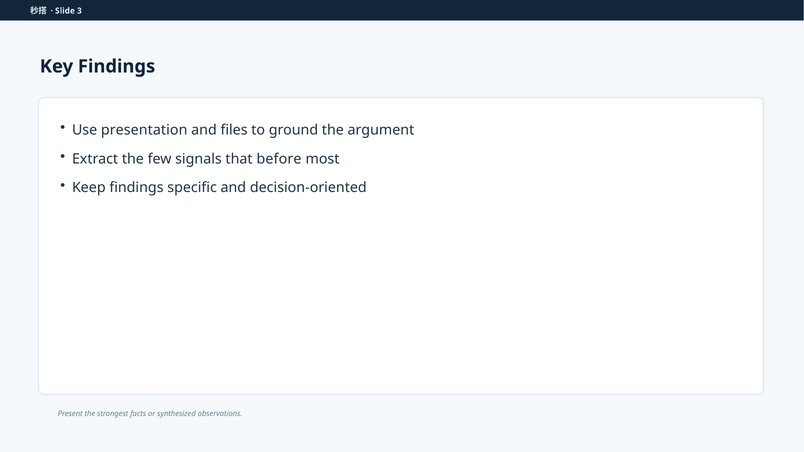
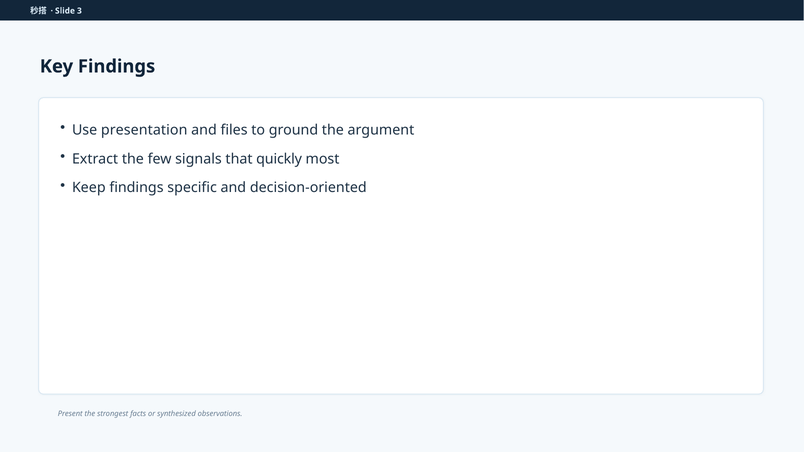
before: before -> quickly (279, 159)
